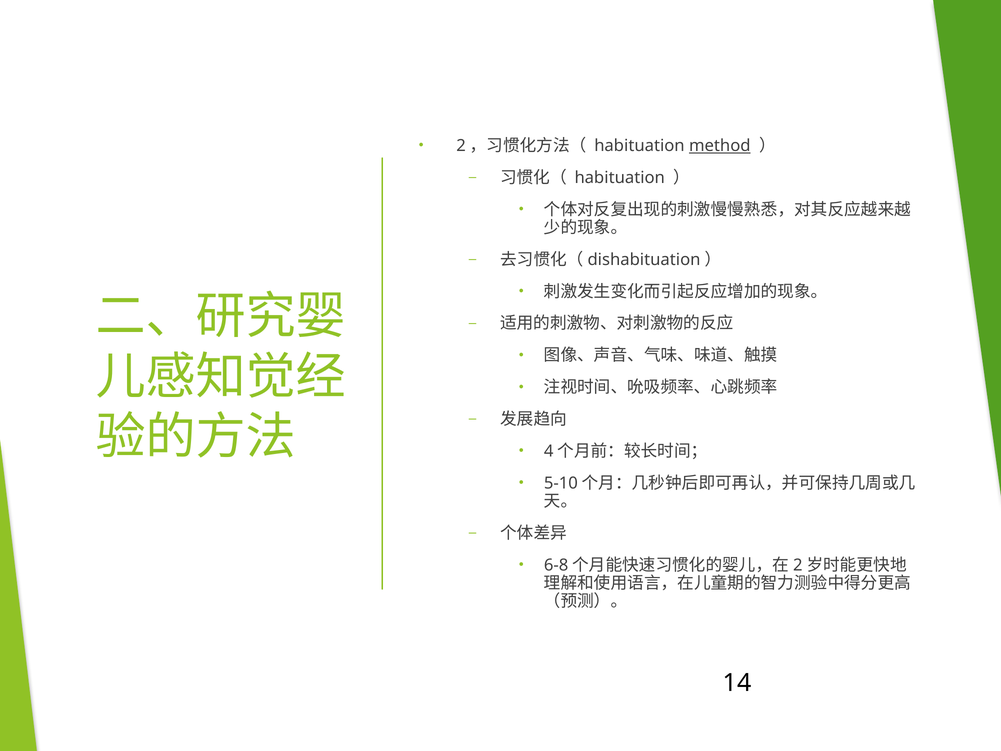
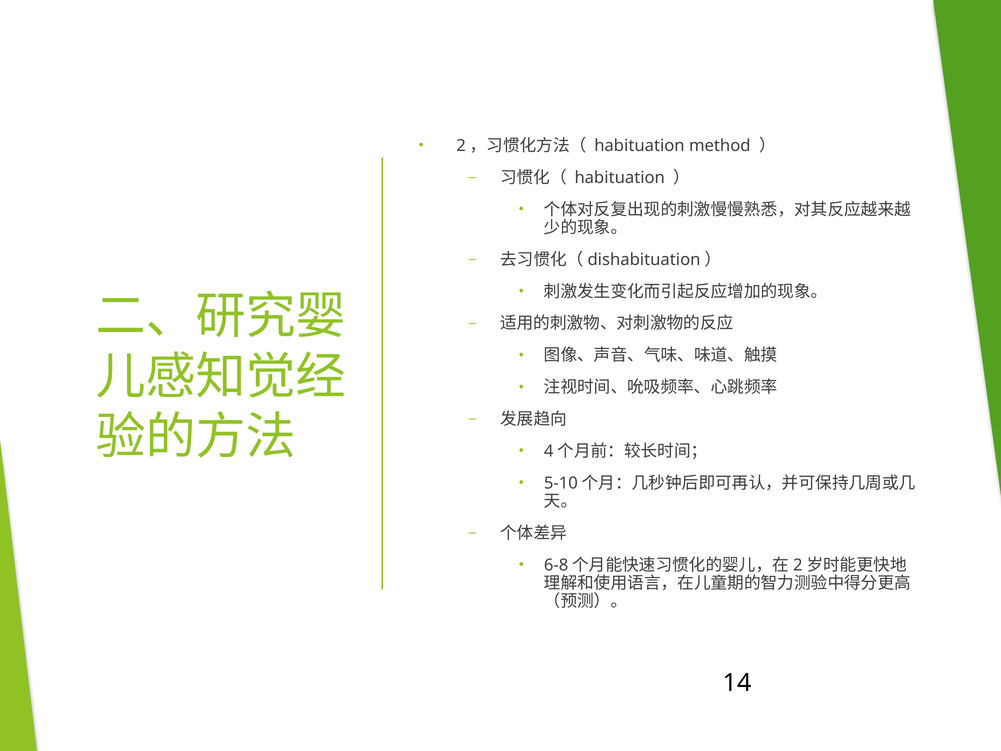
method underline: present -> none (720, 146)
